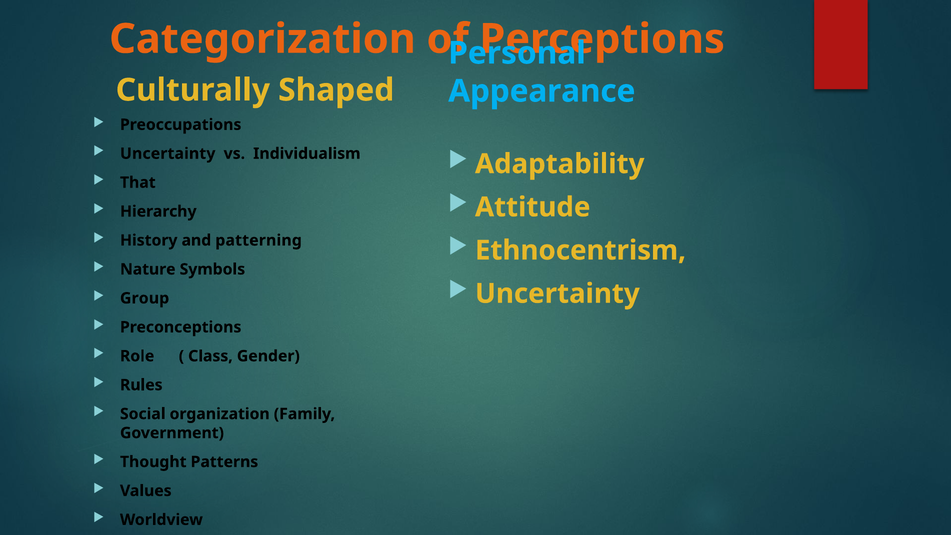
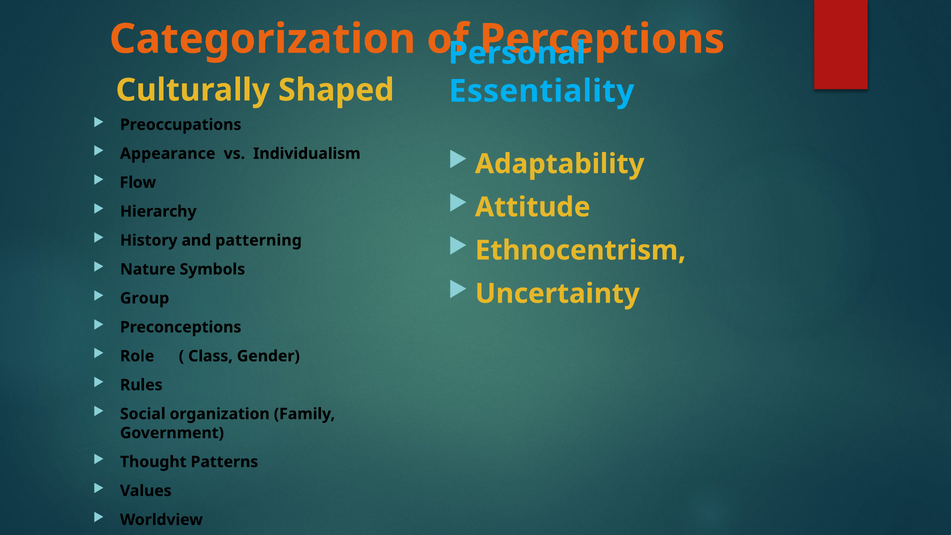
Appearance: Appearance -> Essentiality (542, 91)
Uncertainty: Uncertainty -> Appearance (168, 154)
That: That -> Flow (138, 183)
